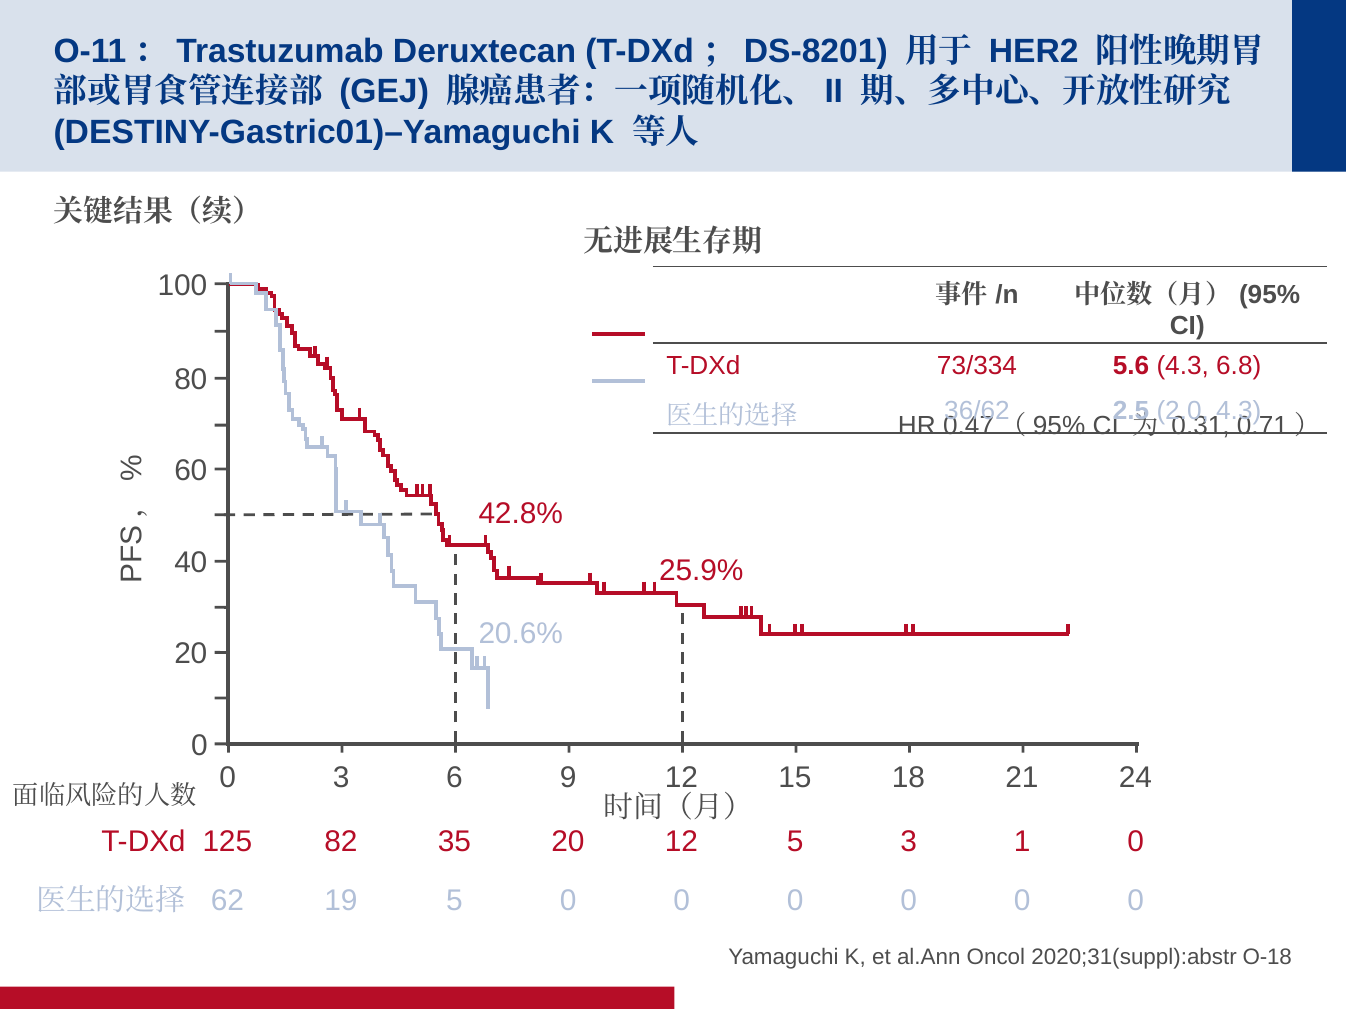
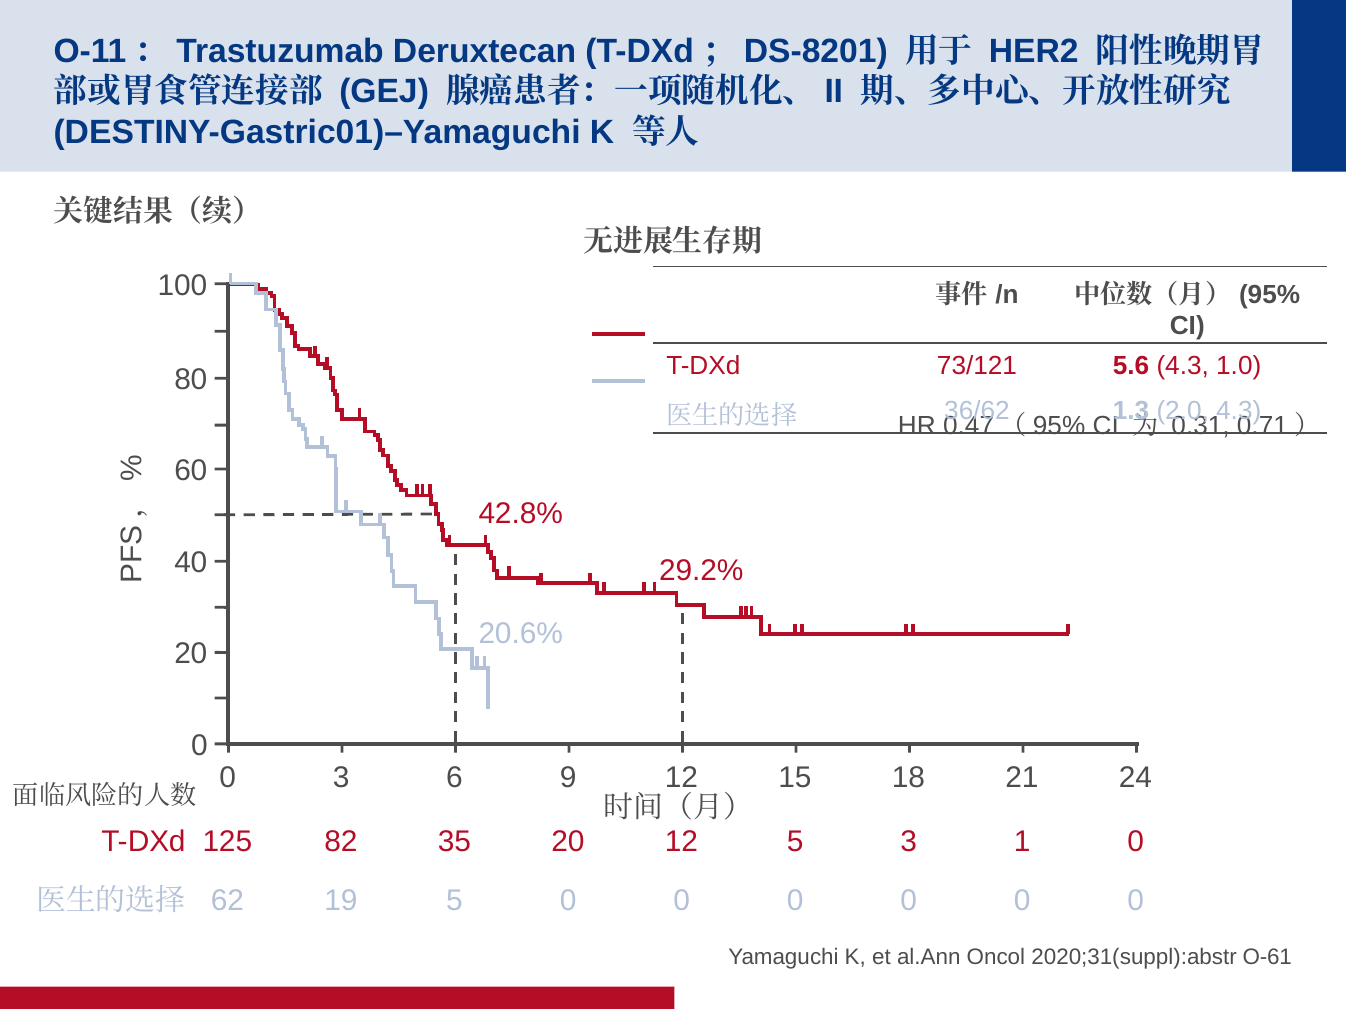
73/334: 73/334 -> 73/121 (977, 366)
6.8: 6.8 -> 1.0 (1239, 366)
2.5: 2.5 -> 1.3 (1131, 411)
25.9%: 25.9% -> 29.2% (701, 571)
O-18: O-18 -> O-61 (1267, 957)
